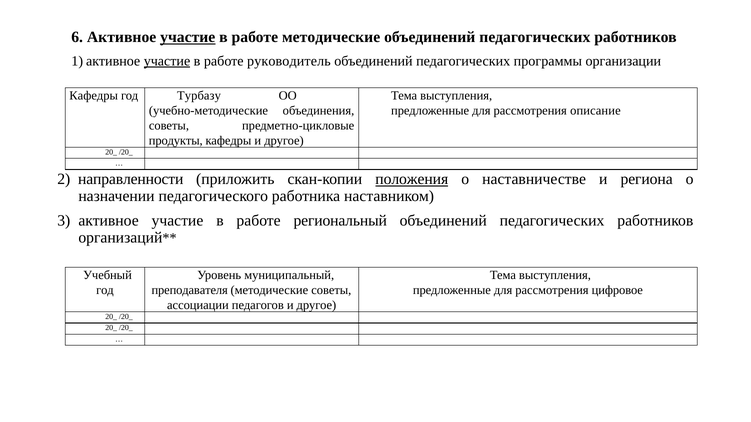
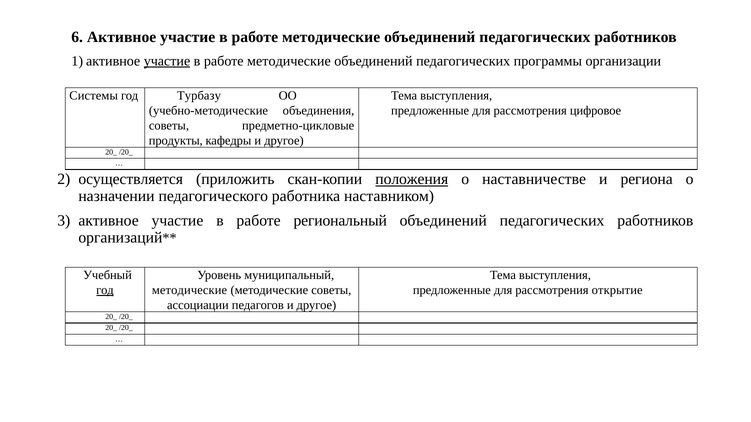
участие underline: present -> none (188, 37)
руководитель: руководитель -> методические (289, 61)
Кафедры: Кафедры -> Системы (94, 96)
описание: описание -> цифровое (596, 111)
направленности: направленности -> осуществляется (131, 179)
год underline: none -> present (105, 290)
преподавателя: преподавателя -> методические (190, 290)
цифровое: цифровое -> открытие (617, 290)
